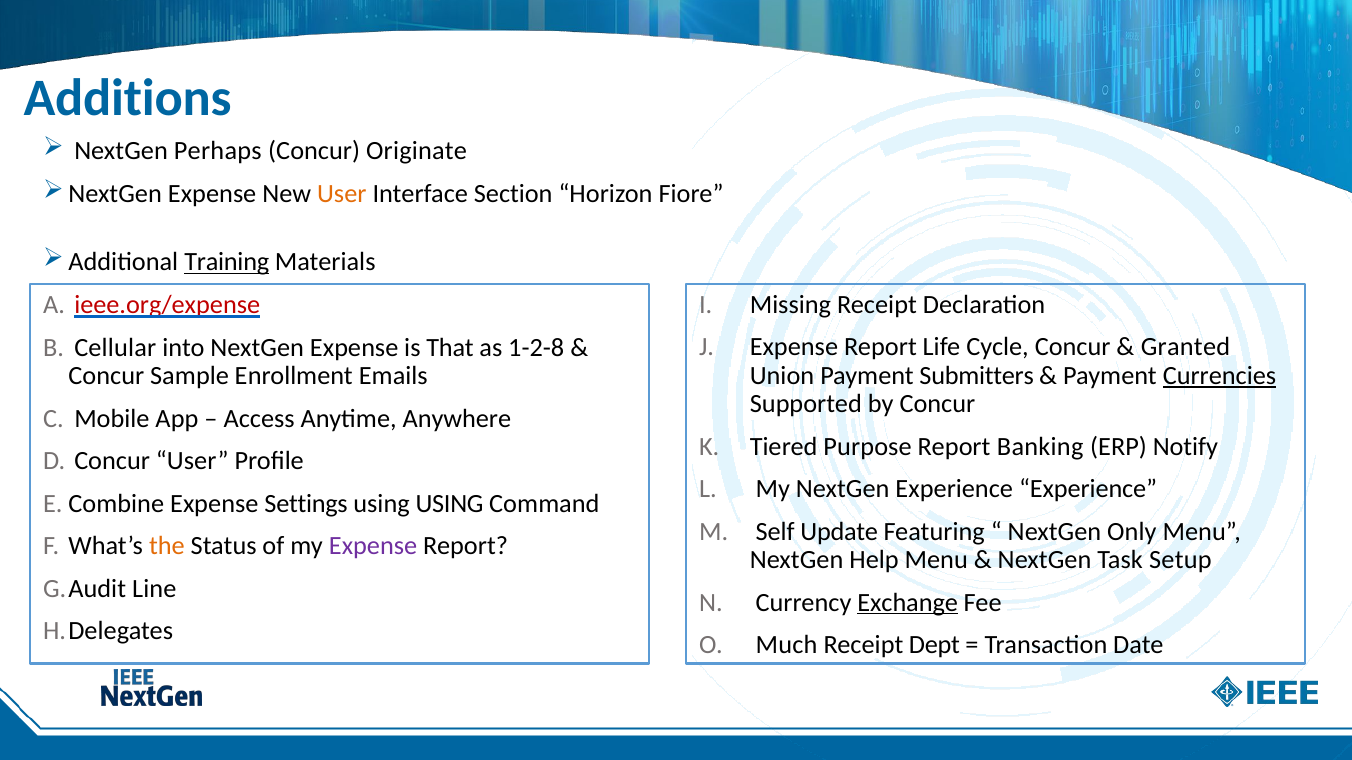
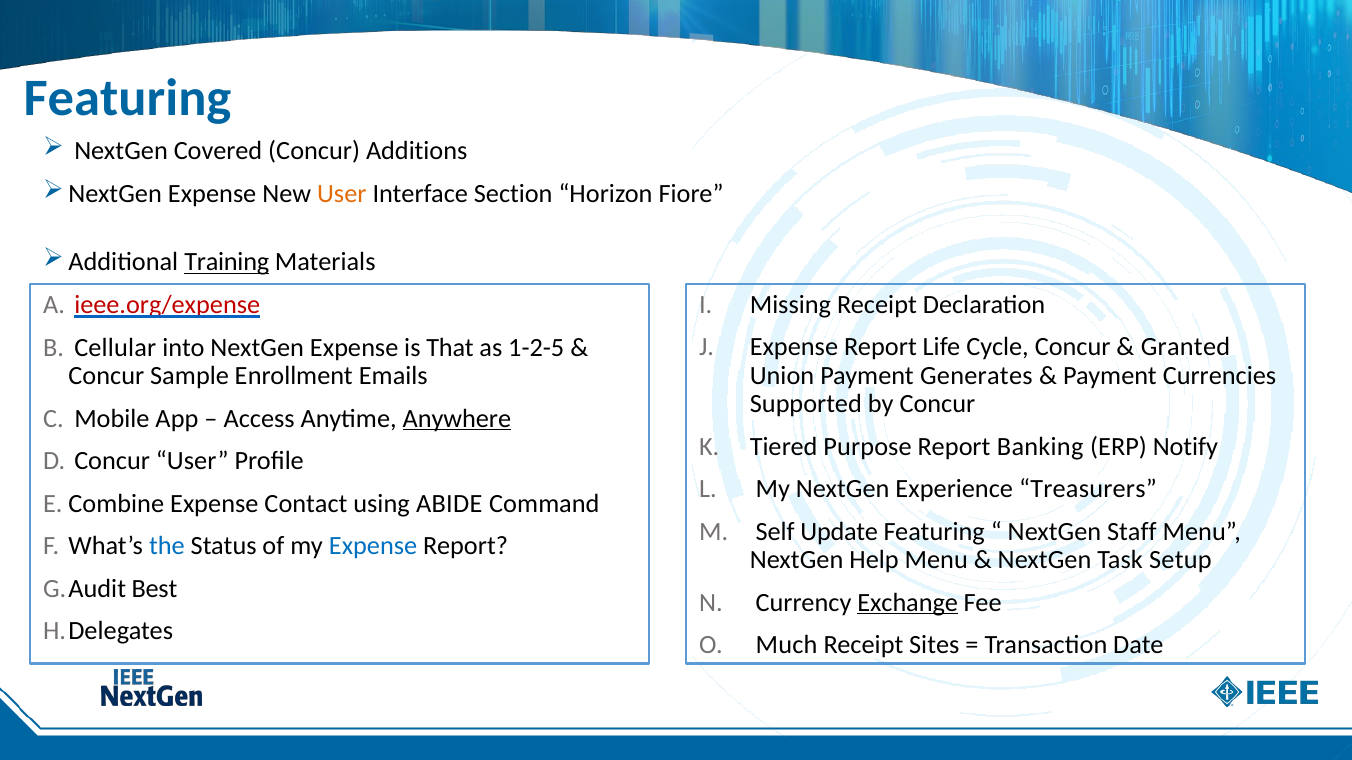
Additions: Additions -> Featuring (128, 99)
Perhaps: Perhaps -> Covered (218, 151)
Originate: Originate -> Additions (417, 151)
1-2-8: 1-2-8 -> 1-2-5 (536, 348)
Submitters: Submitters -> Generates (976, 376)
Currencies underline: present -> none (1219, 376)
Anywhere underline: none -> present (457, 419)
Experience Experience: Experience -> Treasurers (1088, 489)
Settings: Settings -> Contact (306, 504)
using USING: USING -> ABIDE (449, 504)
Only: Only -> Staff (1132, 532)
the colour: orange -> blue (167, 546)
Expense colour: purple -> blue (373, 546)
Line: Line -> Best (154, 589)
Dept: Dept -> Sites (934, 645)
